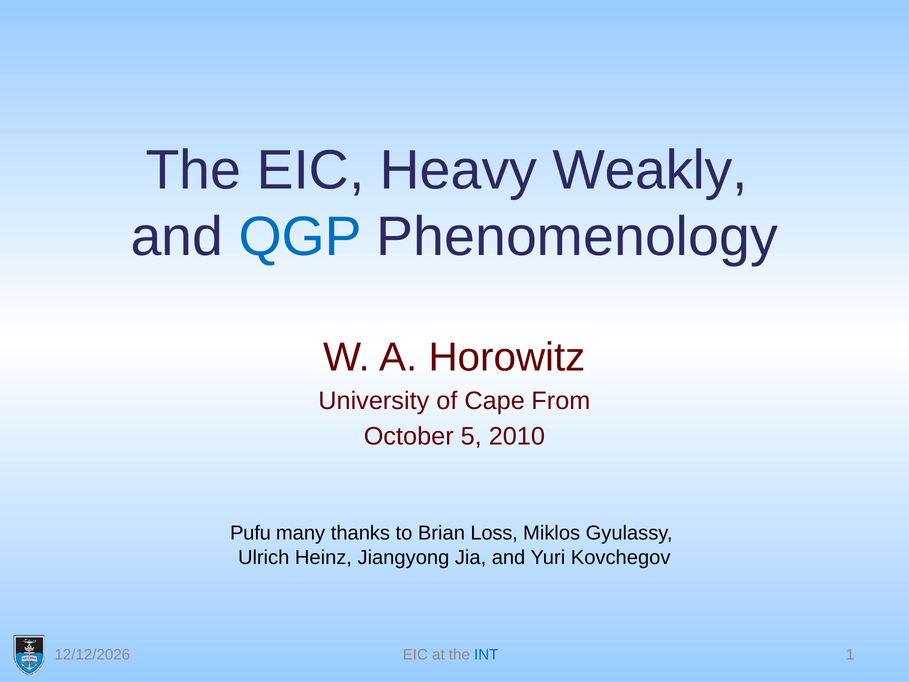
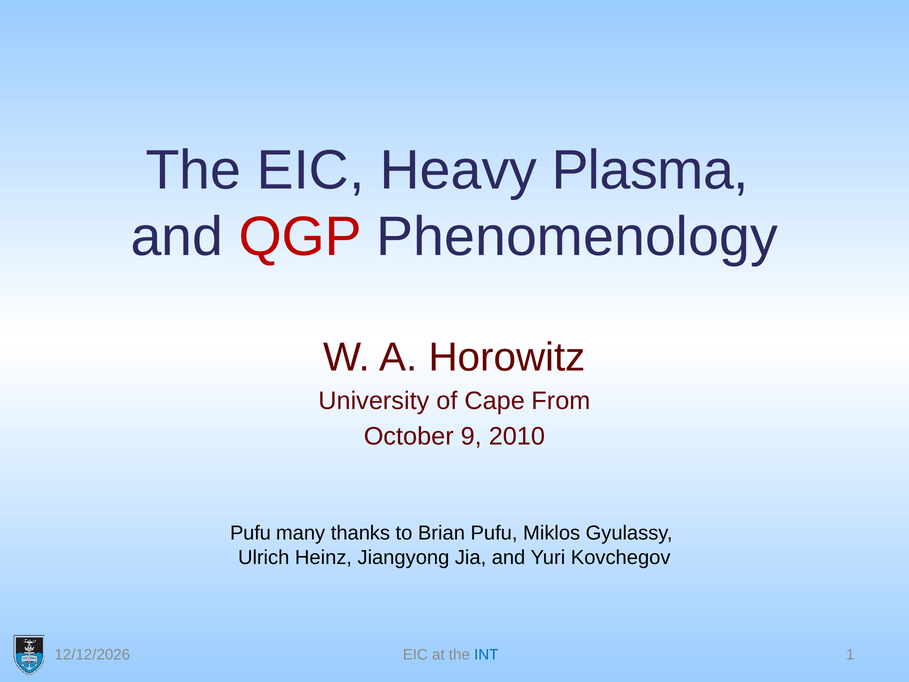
Weakly: Weakly -> Plasma (650, 170)
QGP colour: blue -> red (300, 237)
5: 5 -> 9 (471, 436)
Brian Loss: Loss -> Pufu (494, 533)
